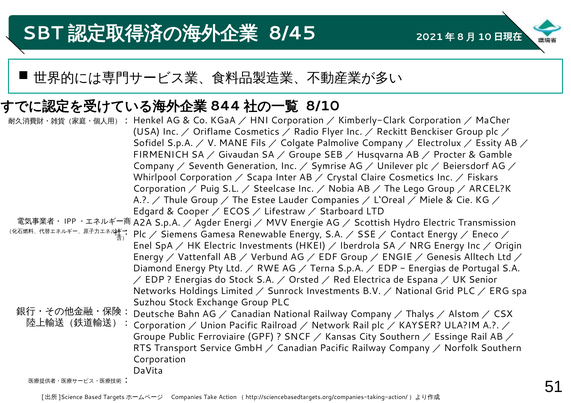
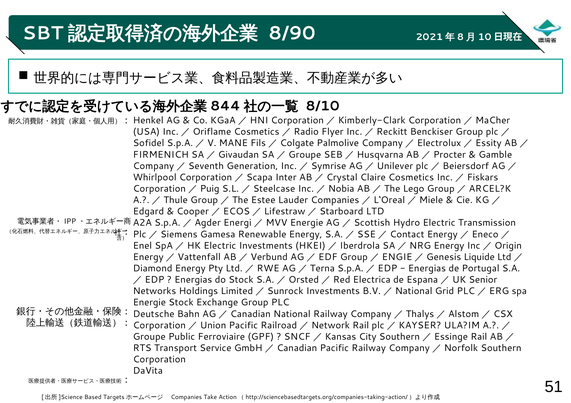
8/45: 8/45 -> 8/90 (292, 33)
Alltech: Alltech -> Liquide (479, 257)
Suzhou: Suzhou -> Energie (149, 303)
